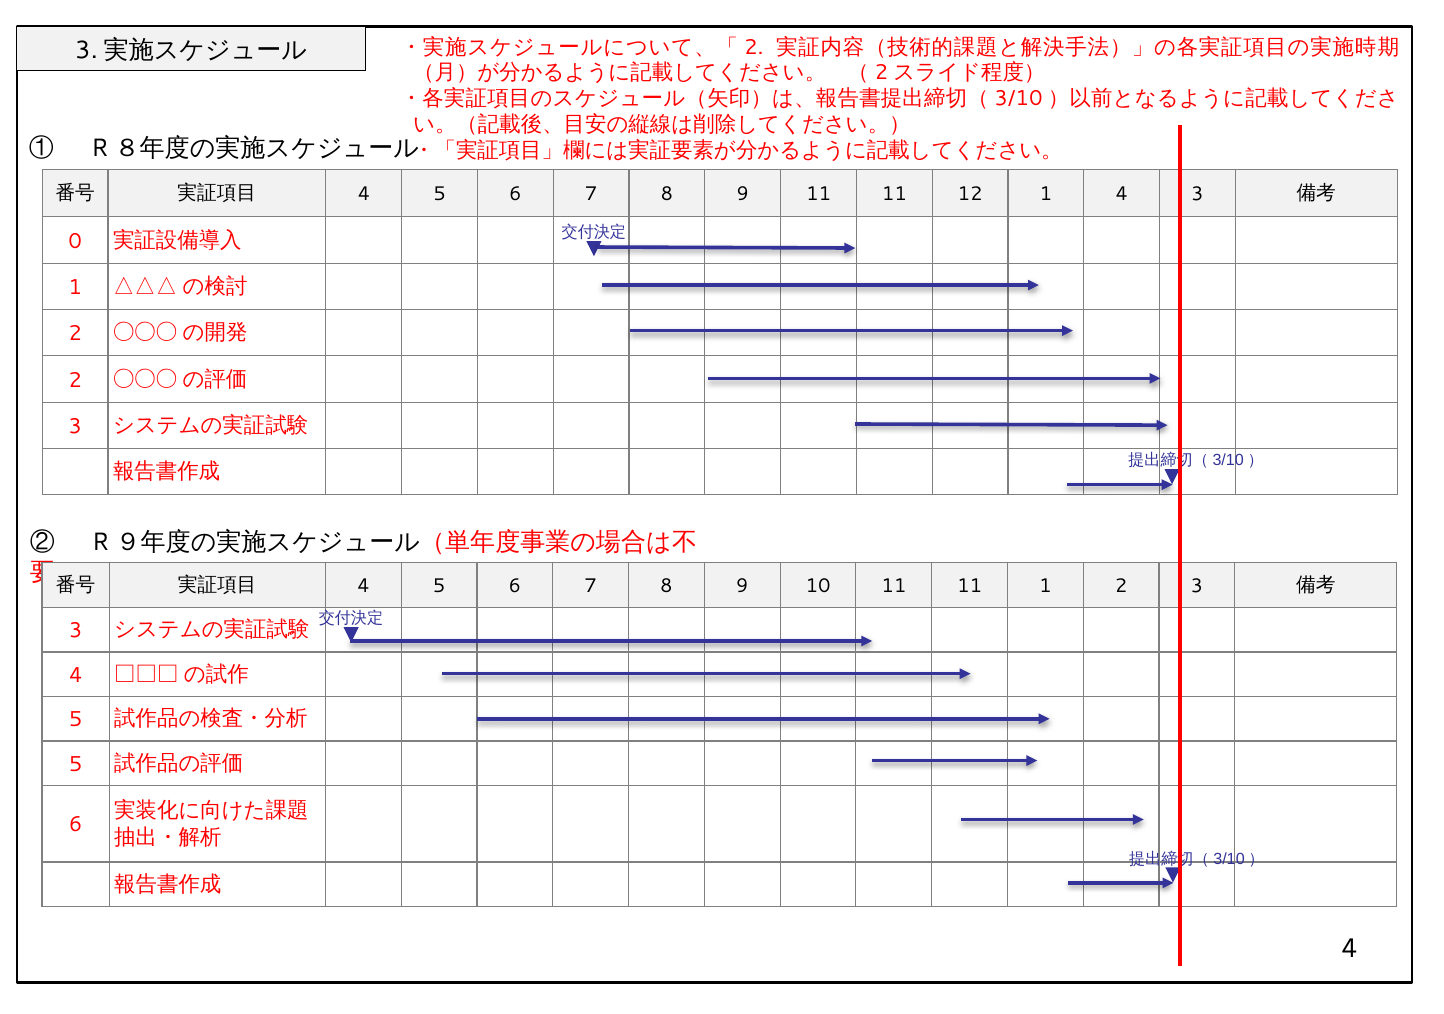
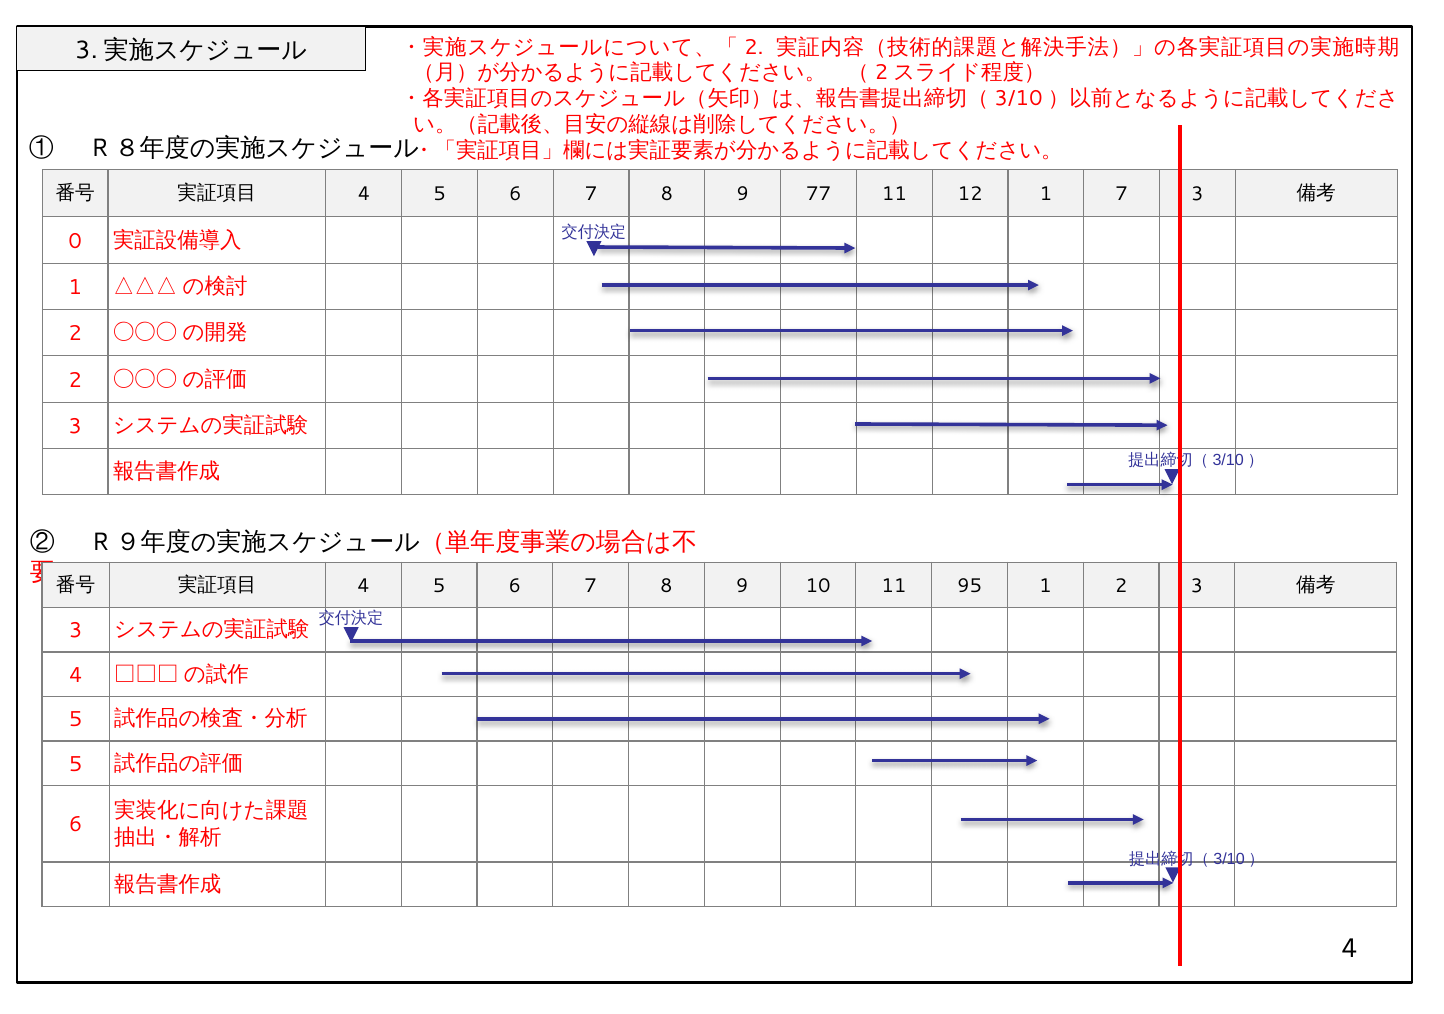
9 11: 11 -> 77 (819, 194)
1 4: 4 -> 7 (1122, 194)
10 11 11: 11 -> 95 (970, 586)
